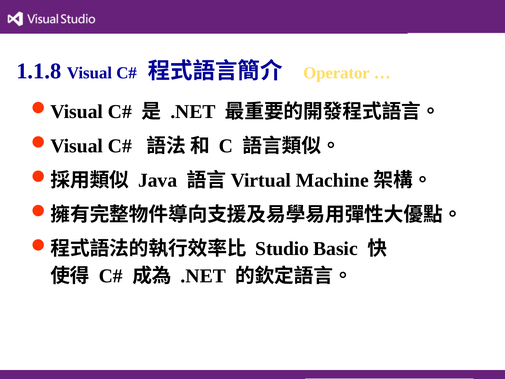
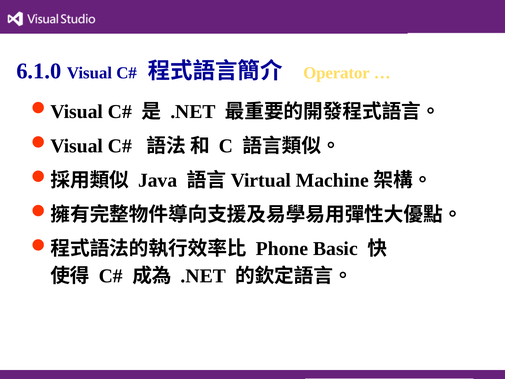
1.1.8: 1.1.8 -> 6.1.0 (39, 71)
Studio: Studio -> Phone (282, 249)
